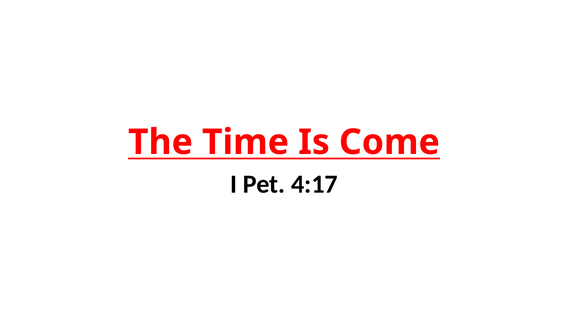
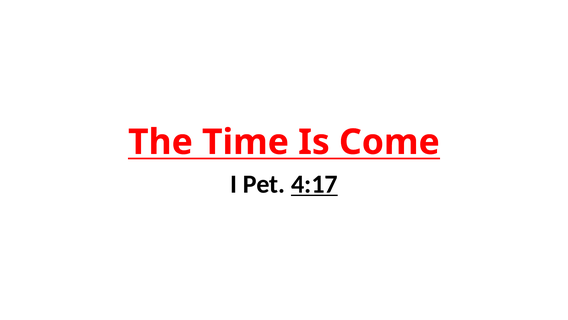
4:17 underline: none -> present (314, 184)
